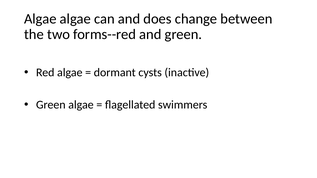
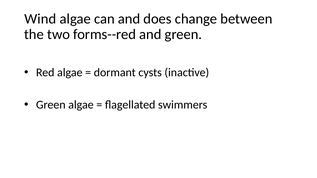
Algae: Algae -> Wind (40, 19)
